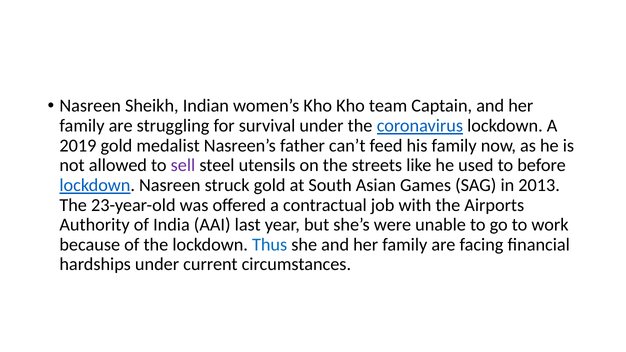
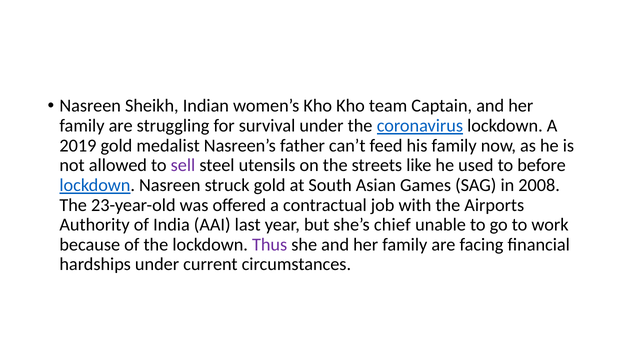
2013: 2013 -> 2008 (539, 185)
were: were -> chief (392, 225)
Thus colour: blue -> purple (270, 245)
